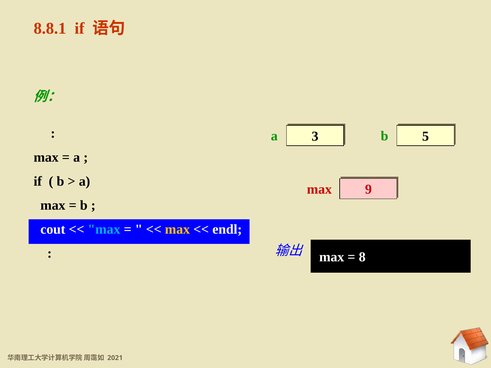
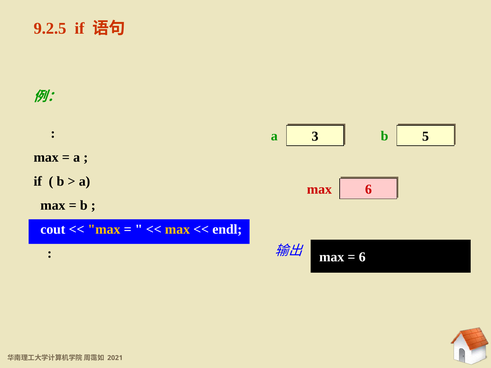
8.8.1: 8.8.1 -> 9.2.5 (50, 28)
max 9: 9 -> 6 (368, 189)
max colour: light blue -> yellow (104, 229)
8: 8 -> 6 (362, 257)
